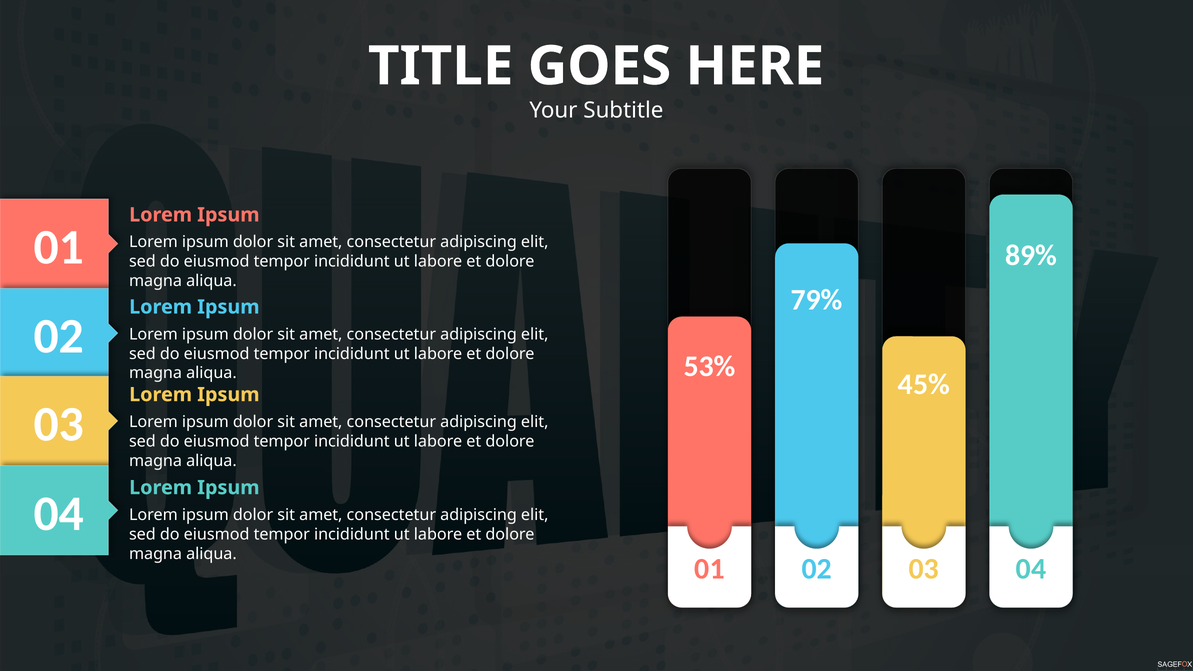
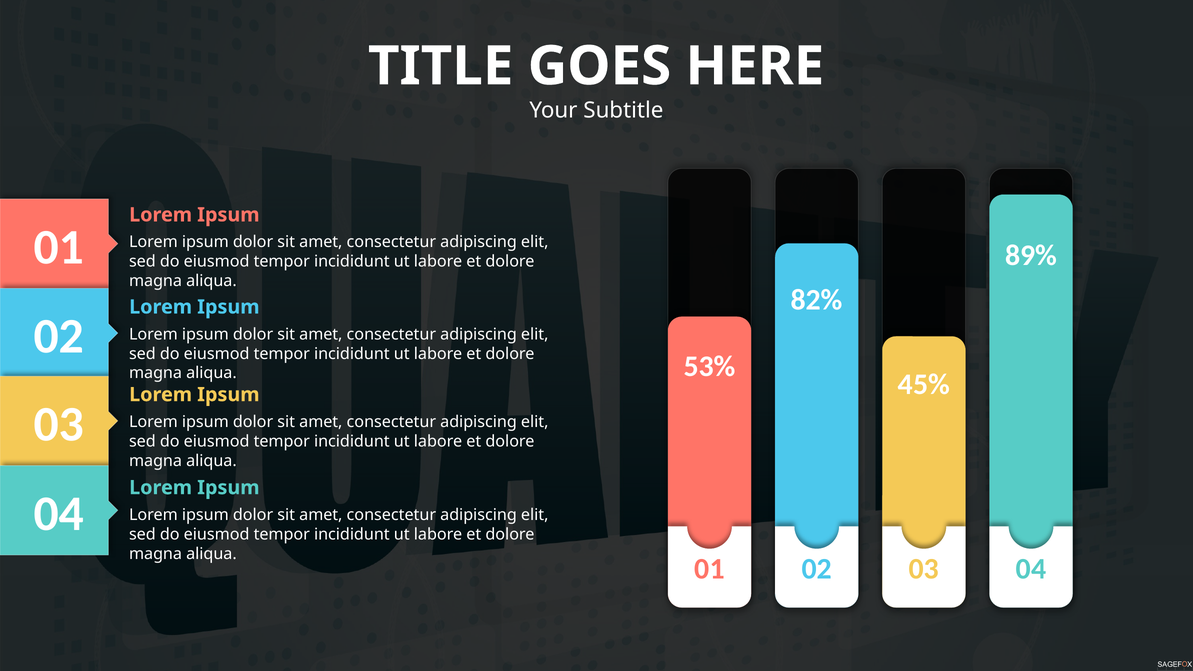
79%: 79% -> 82% (817, 300)
